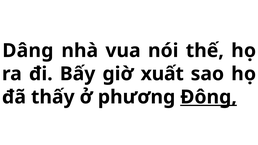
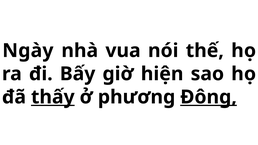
Dâng: Dâng -> Ngày (28, 51)
xuất: xuất -> hiện (162, 74)
thấy underline: none -> present (53, 97)
